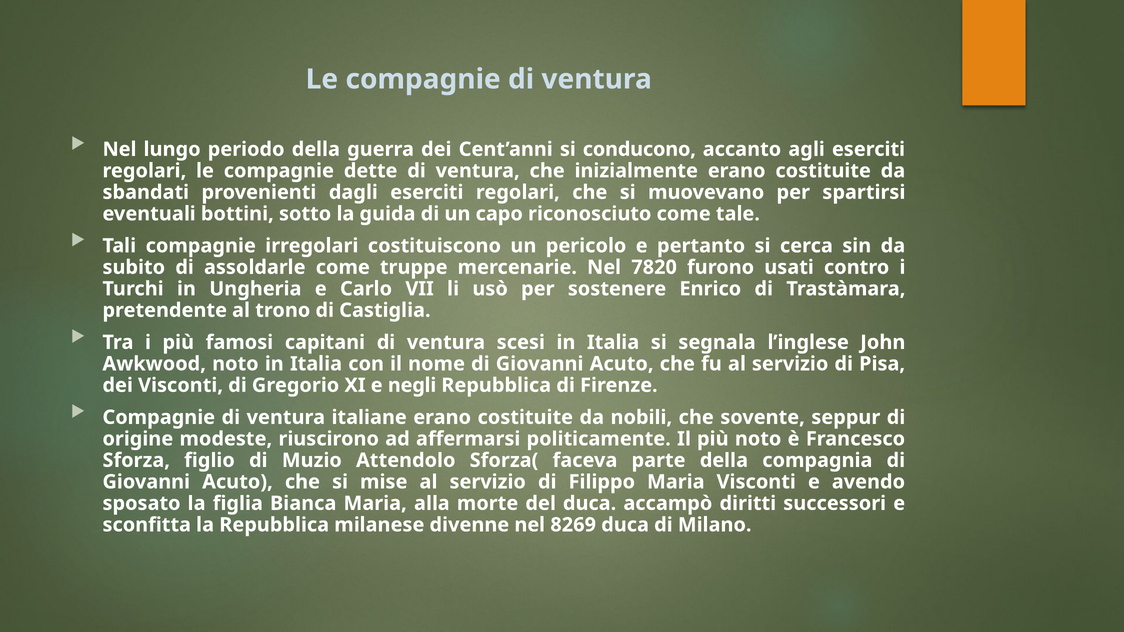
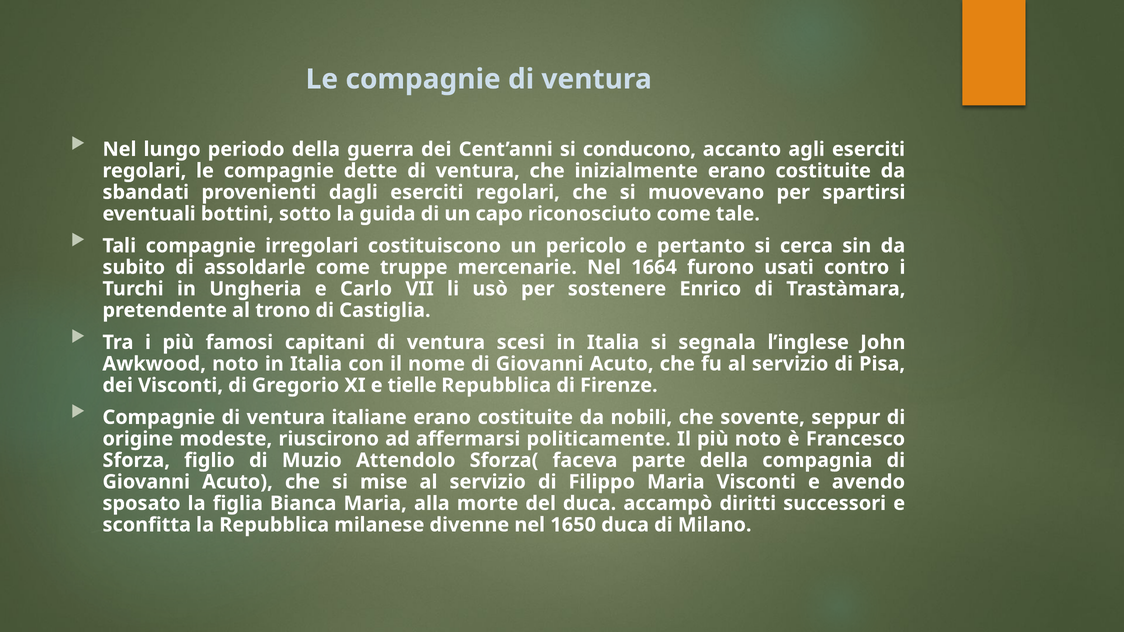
7820: 7820 -> 1664 (654, 267)
negli: negli -> tielle (412, 385)
8269: 8269 -> 1650 (573, 525)
